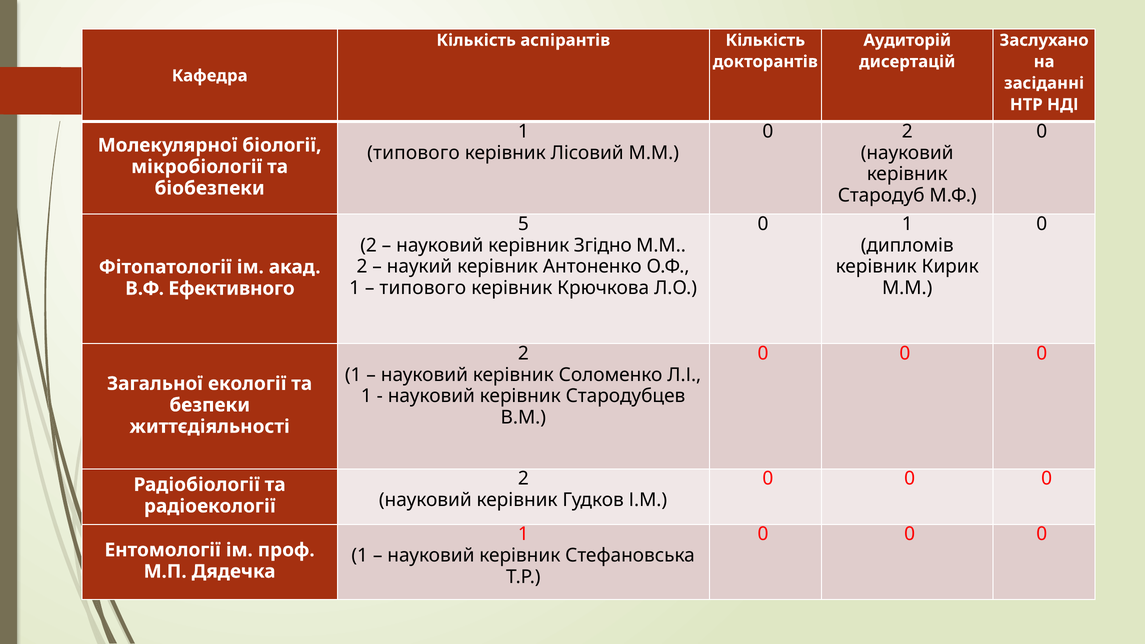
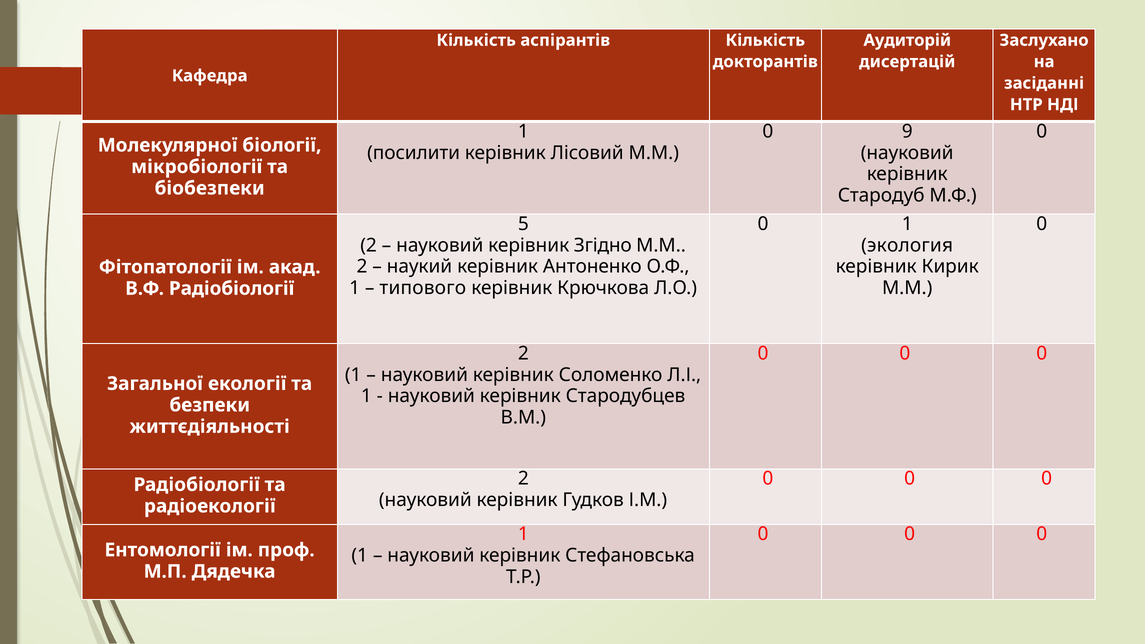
0 2: 2 -> 9 (907, 131)
типового: типового -> посилити (414, 153)
дипломів: дипломів -> экология (907, 245)
В.Ф Ефективного: Ефективного -> Радіобіології (232, 289)
